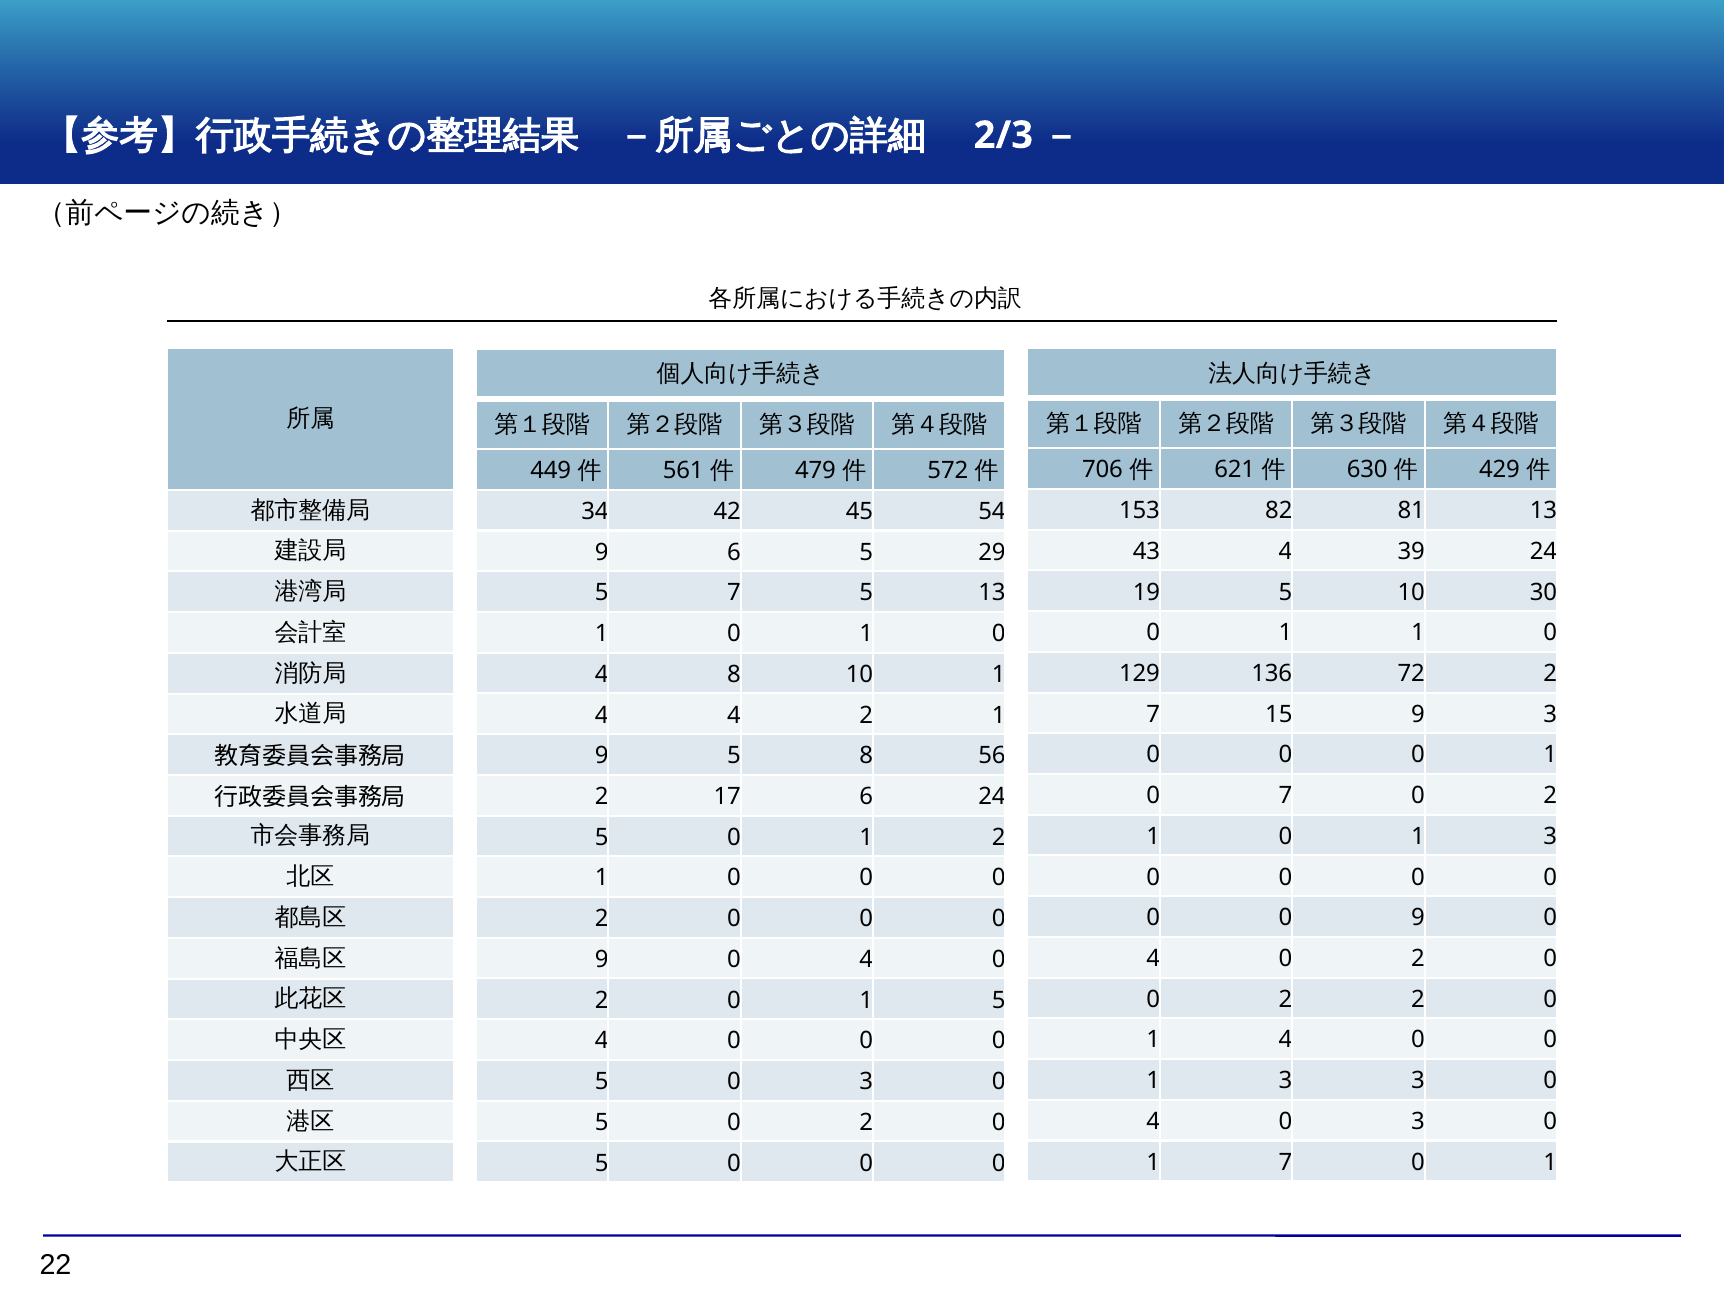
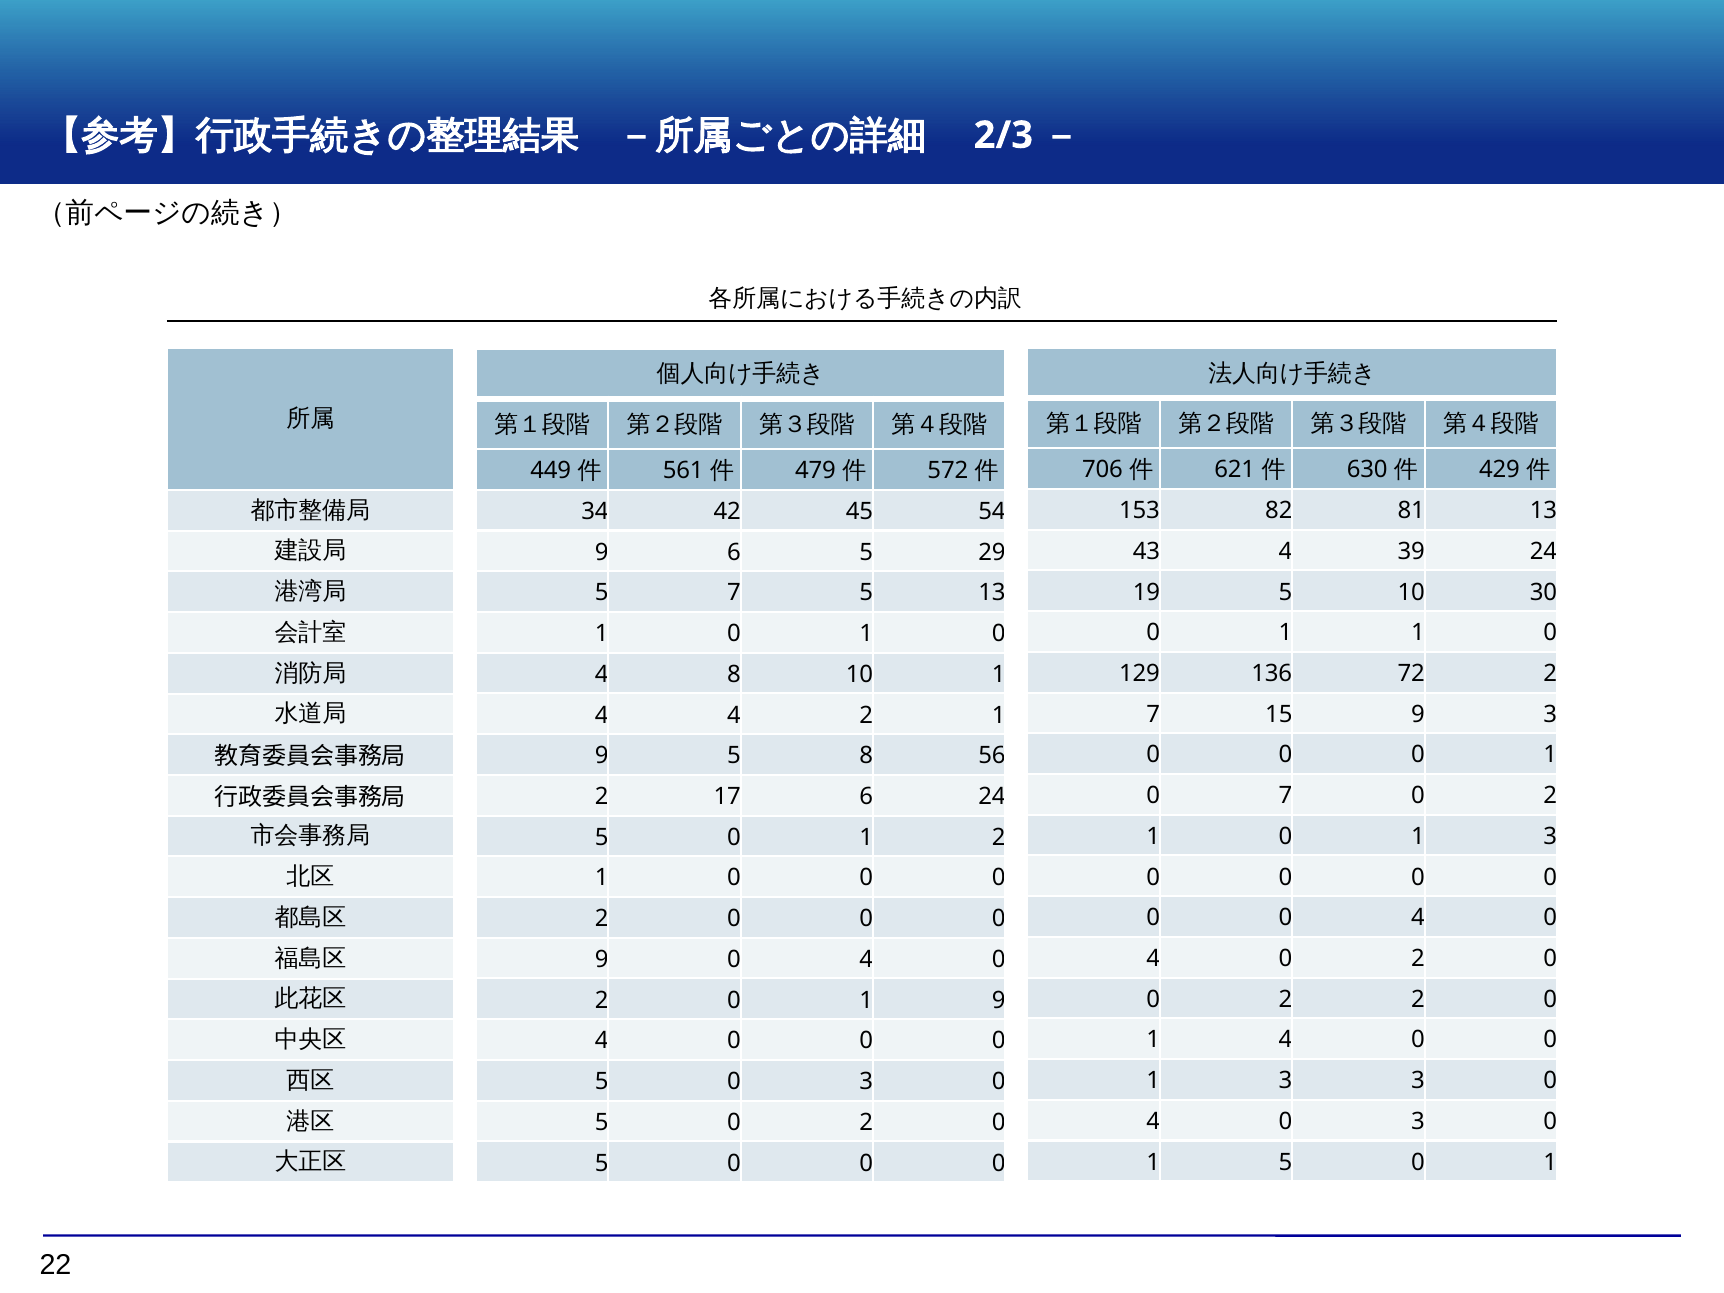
9: 9 -> 4 (1418, 918)
0 1 5: 5 -> 9 (999, 1000)
1 7: 7 -> 5 (1286, 1162)
